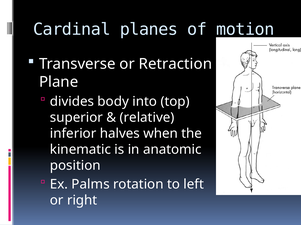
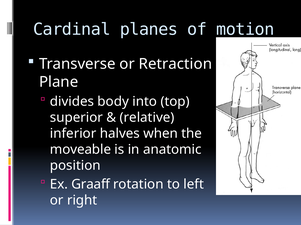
kinematic: kinematic -> moveable (80, 150)
Palms: Palms -> Graaff (91, 185)
